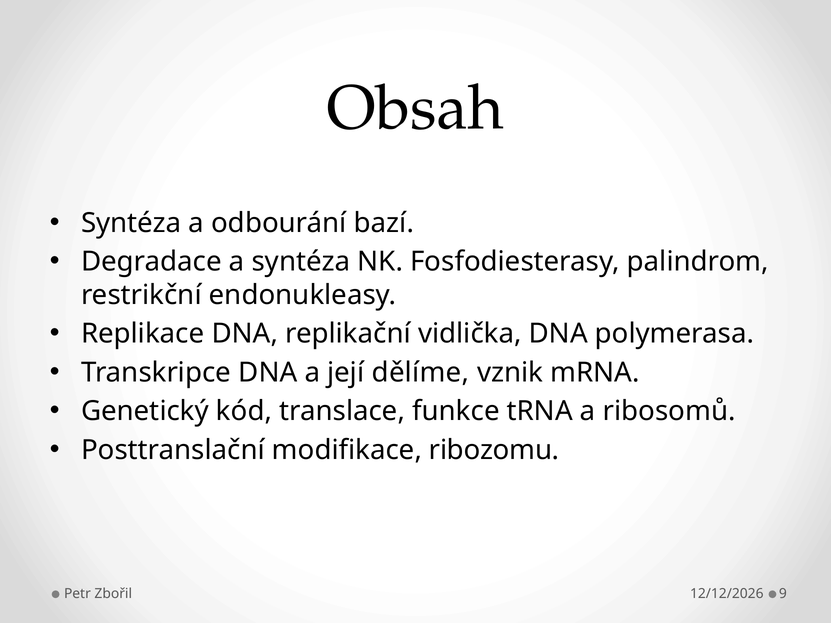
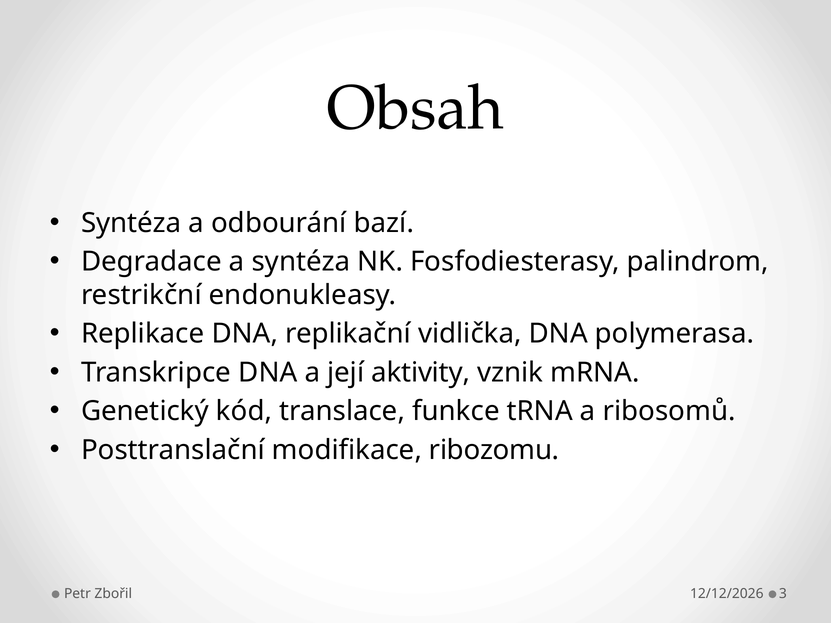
dělíme: dělíme -> aktivity (421, 373)
9: 9 -> 3 (783, 594)
